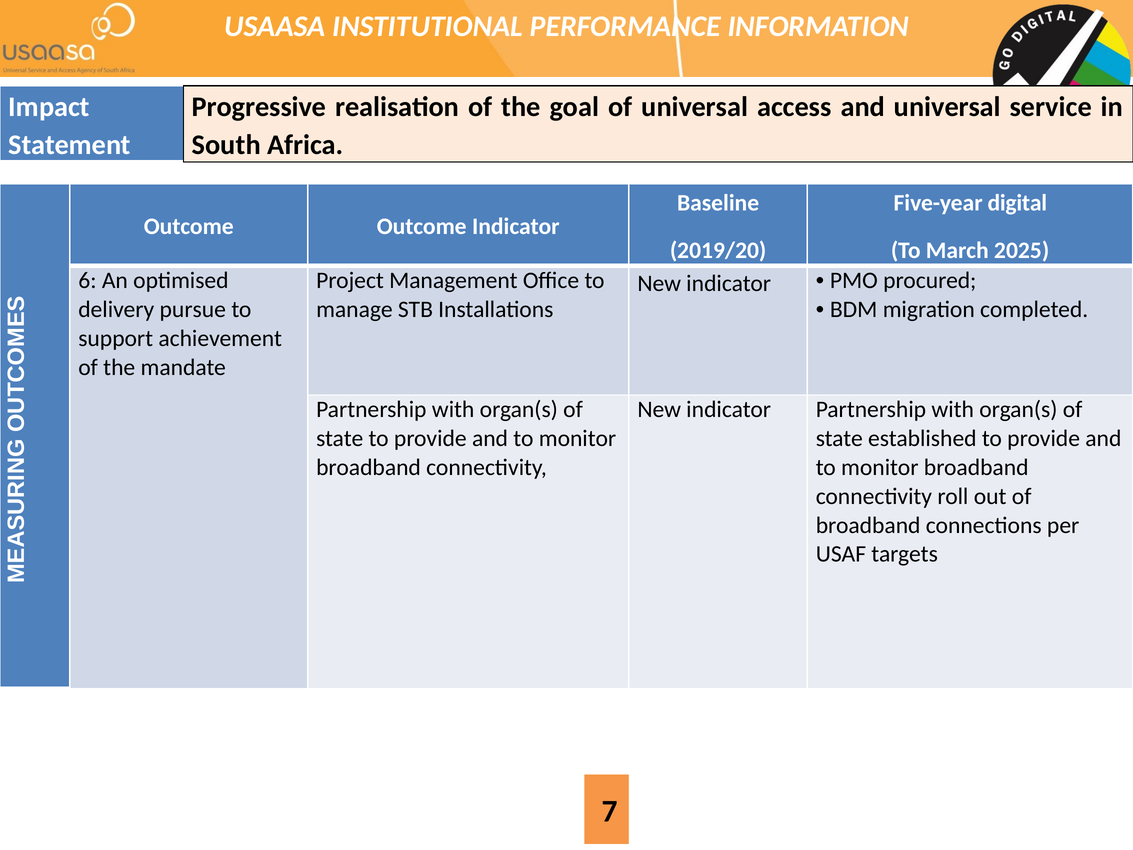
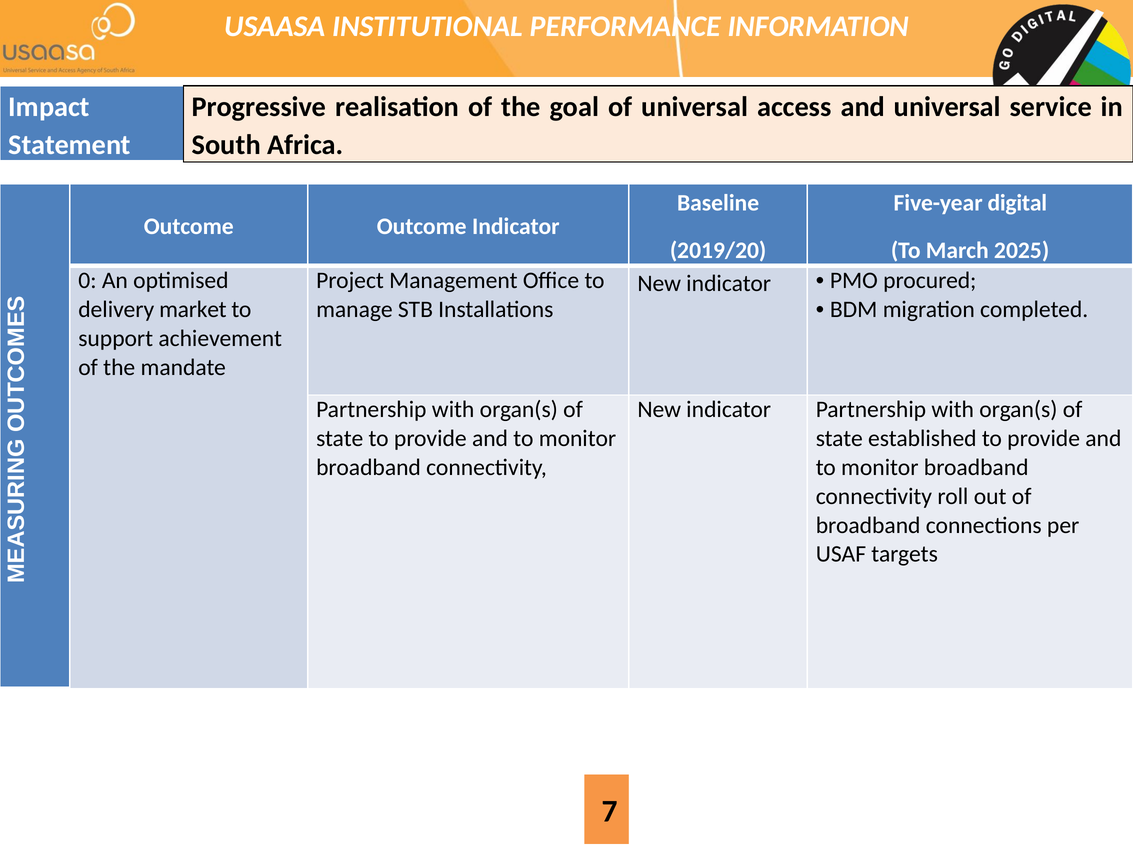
6: 6 -> 0 (87, 280)
pursue: pursue -> market (193, 309)
